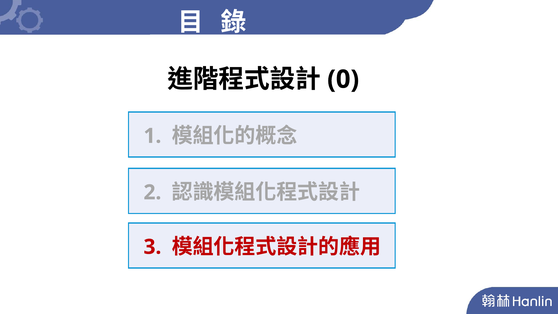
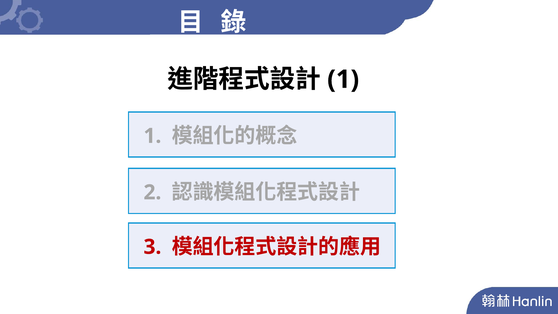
0: 0 -> 1 (343, 79)
